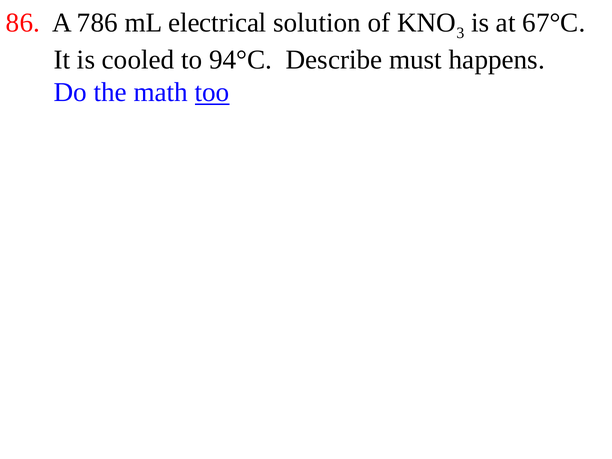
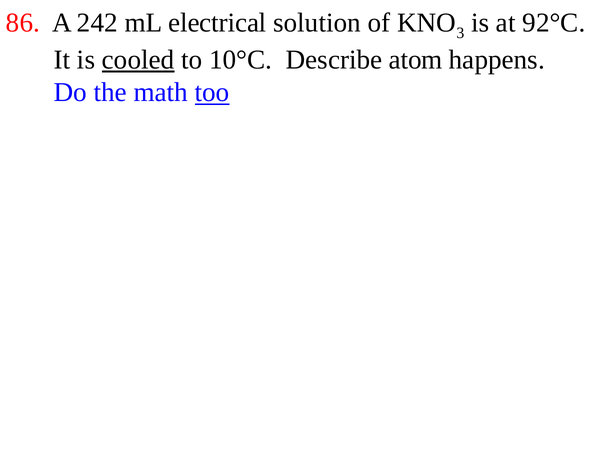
786: 786 -> 242 (97, 23)
67°C: 67°C -> 92°C (554, 23)
cooled underline: none -> present (138, 60)
94°C: 94°C -> 10°C (241, 60)
must: must -> atom (416, 60)
